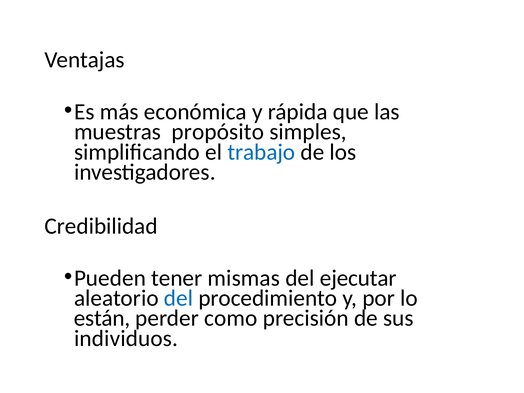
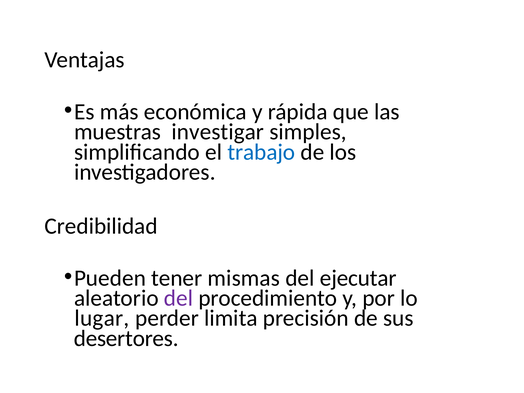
propósito: propósito -> investigar (218, 132)
del colour: blue -> purple (178, 298)
están: están -> lugar (102, 318)
como: como -> limita (231, 318)
individuos: individuos -> desertores (126, 338)
